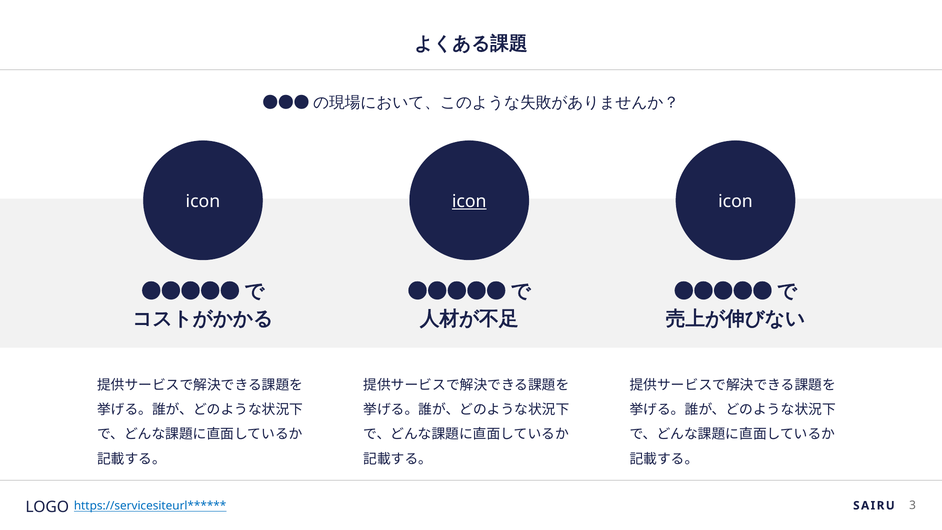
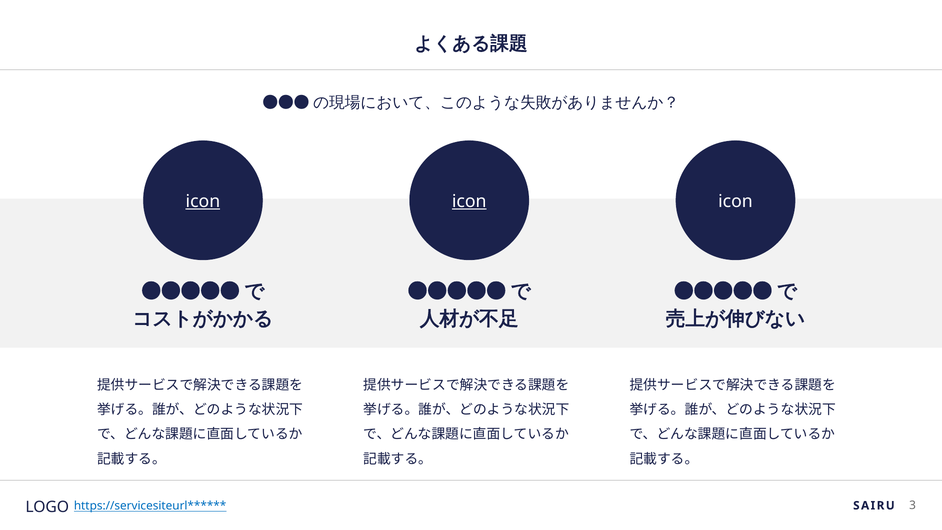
icon underline: none -> present (203, 201)
